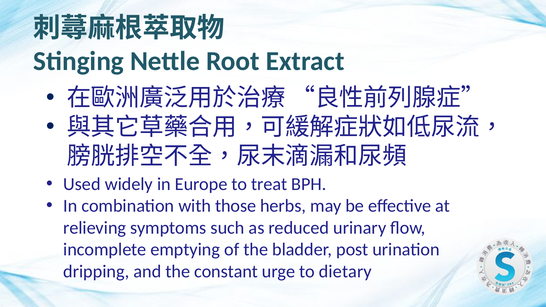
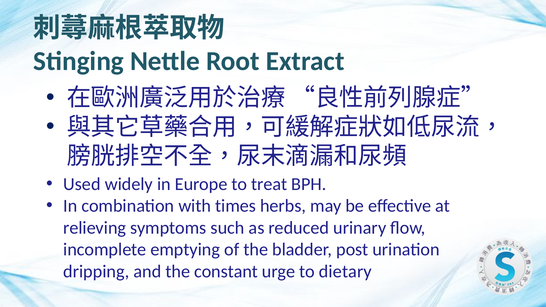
those: those -> times (236, 206)
